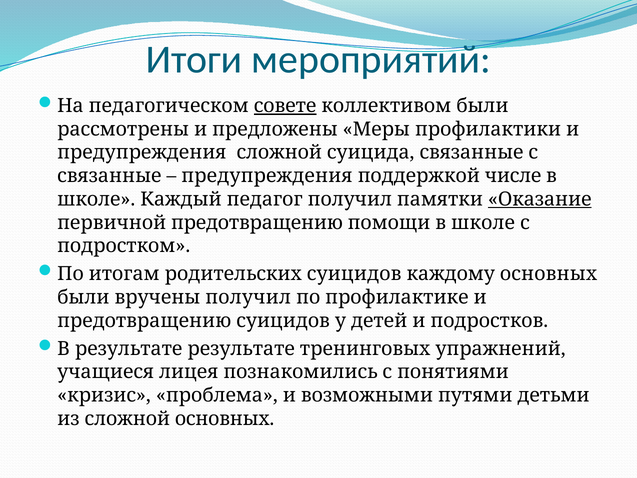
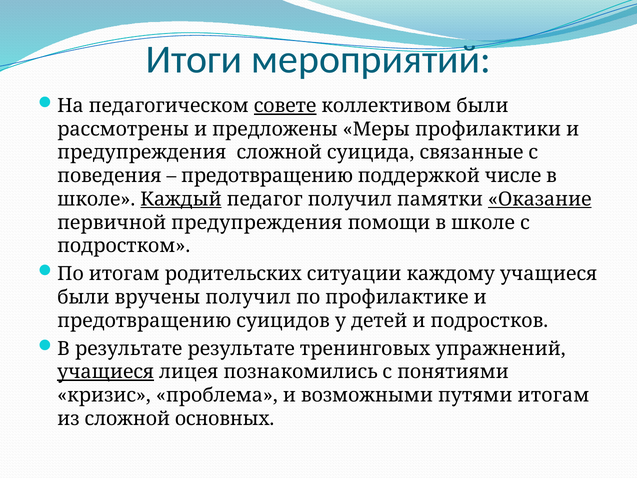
связанные: связанные -> поведения (109, 176)
предупреждения: предупреждения -> предотвращению (267, 176)
Каждый underline: none -> present (181, 199)
первичной предотвращению: предотвращению -> предупреждения (257, 222)
родительских суицидов: суицидов -> ситуации (354, 274)
каждому основных: основных -> учащиеся (549, 274)
учащиеся underline: none -> present (106, 372)
путями детьми: детьми -> итогам (553, 395)
